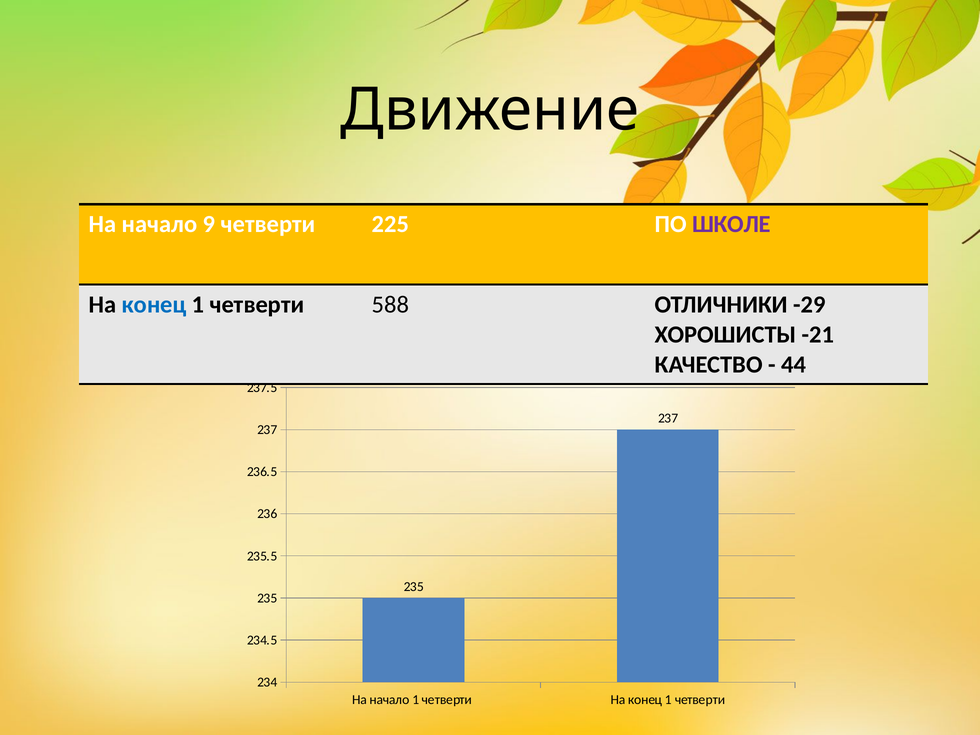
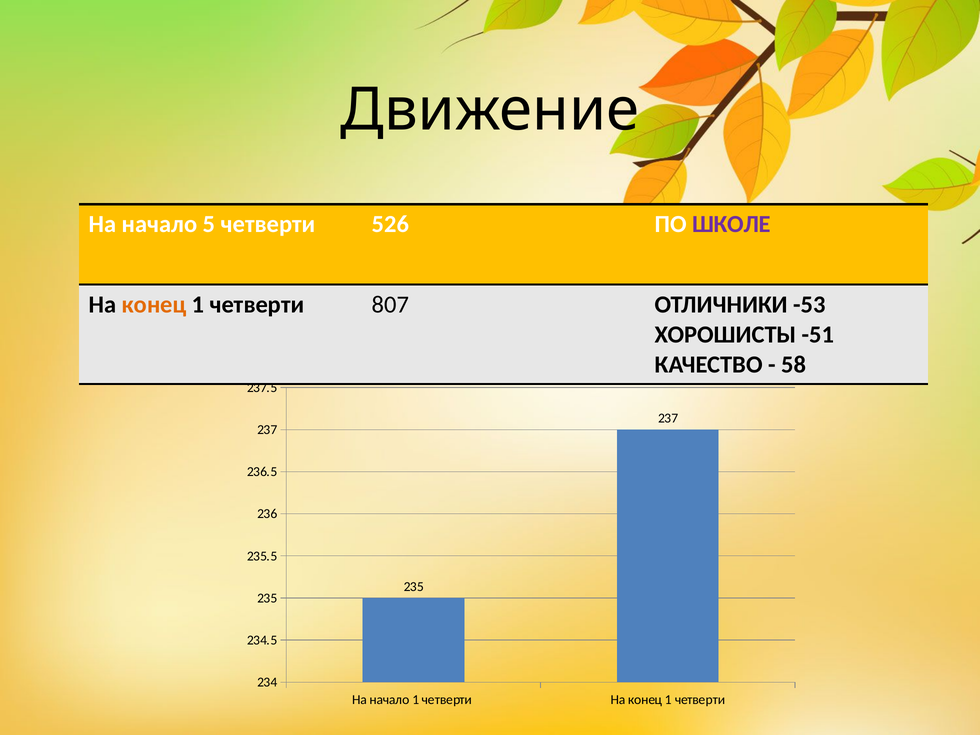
9: 9 -> 5 (209, 224)
225: 225 -> 526 (390, 224)
конец colour: blue -> orange (154, 305)
588: 588 -> 807 (390, 305)
-29: -29 -> -53 (810, 305)
-21: -21 -> -51 (818, 335)
44: 44 -> 58 (794, 364)
